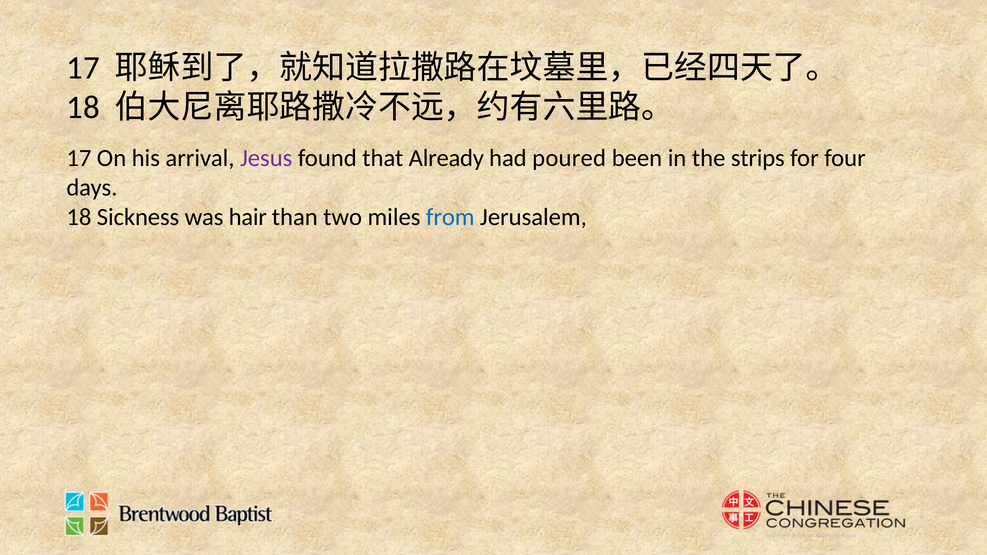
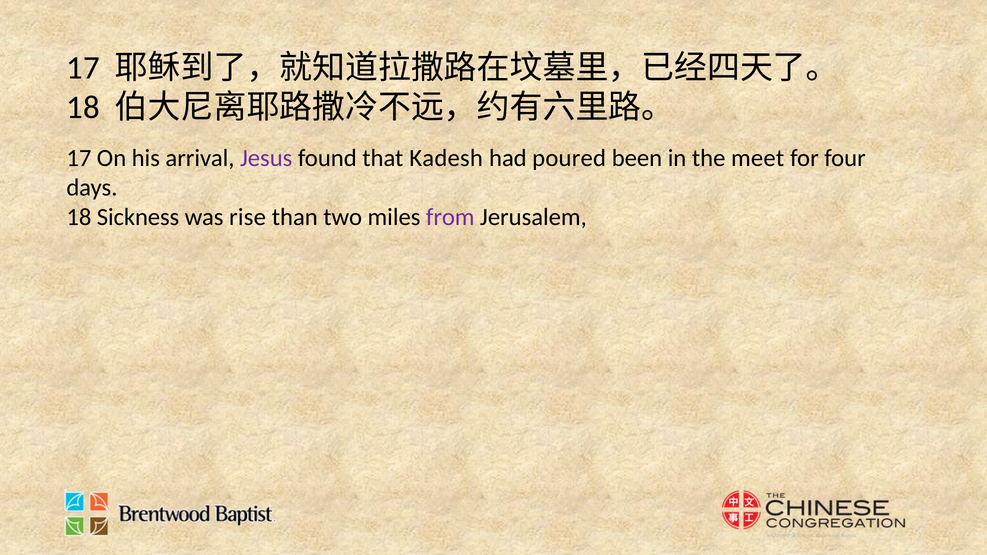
Already: Already -> Kadesh (446, 158)
strips: strips -> meet (758, 158)
hair: hair -> rise (248, 217)
from colour: blue -> purple (450, 217)
